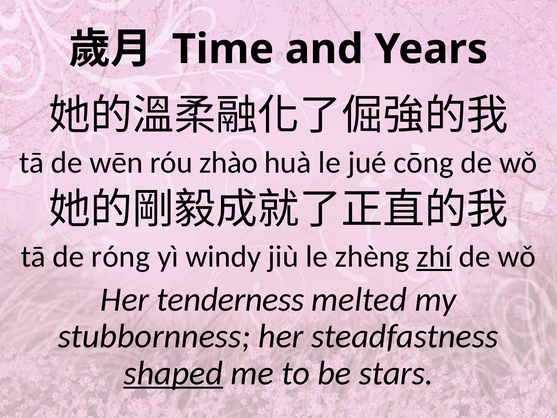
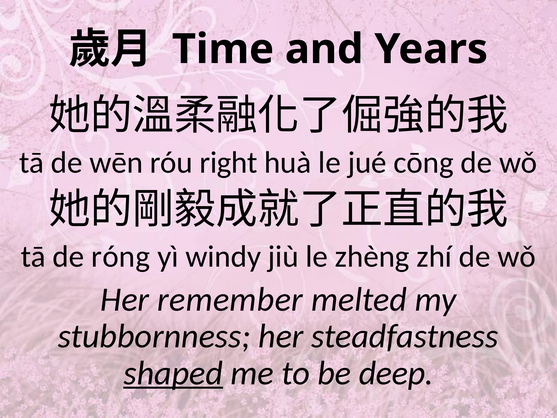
zhào: zhào -> right (229, 163)
zhí underline: present -> none (434, 257)
tenderness: tenderness -> remember (230, 299)
stars: stars -> deep (396, 373)
